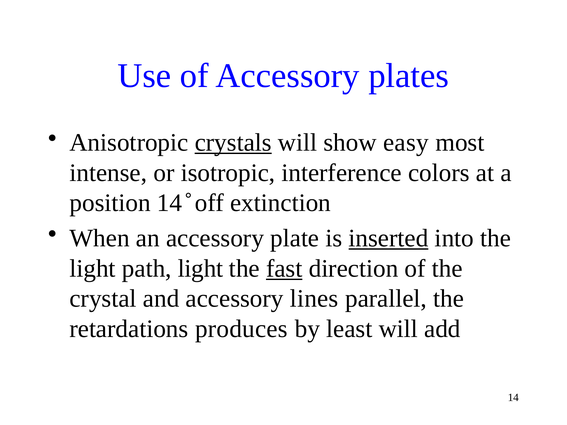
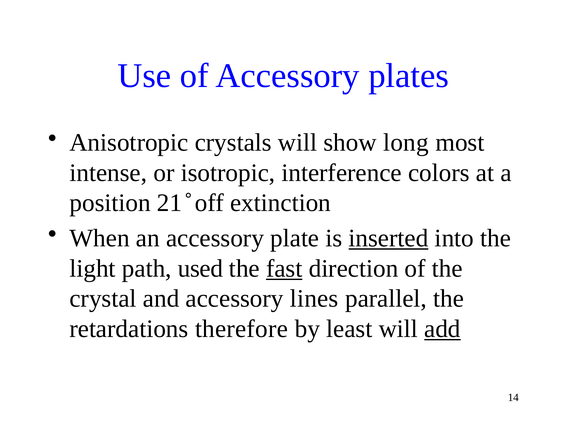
crystals underline: present -> none (233, 143)
easy: easy -> long (406, 143)
position 14: 14 -> 21 (170, 203)
path light: light -> used (200, 269)
produces: produces -> therefore (241, 329)
add underline: none -> present (442, 329)
